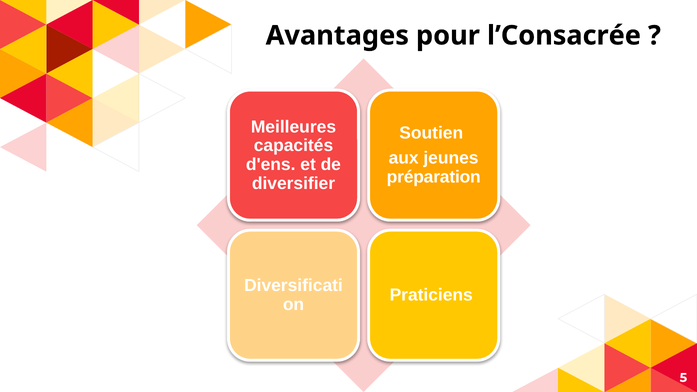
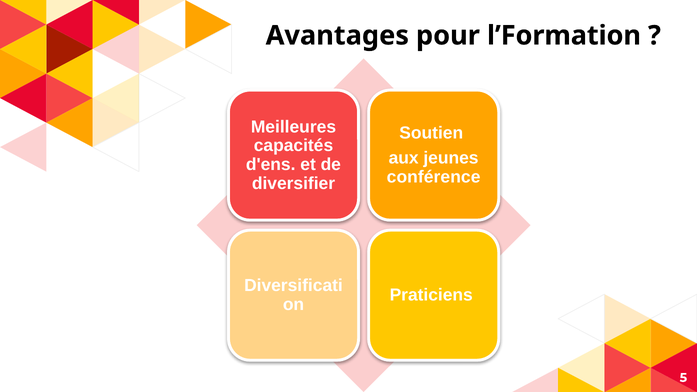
l’Consacrée: l’Consacrée -> l’Formation (564, 36)
préparation: préparation -> conférence (434, 177)
